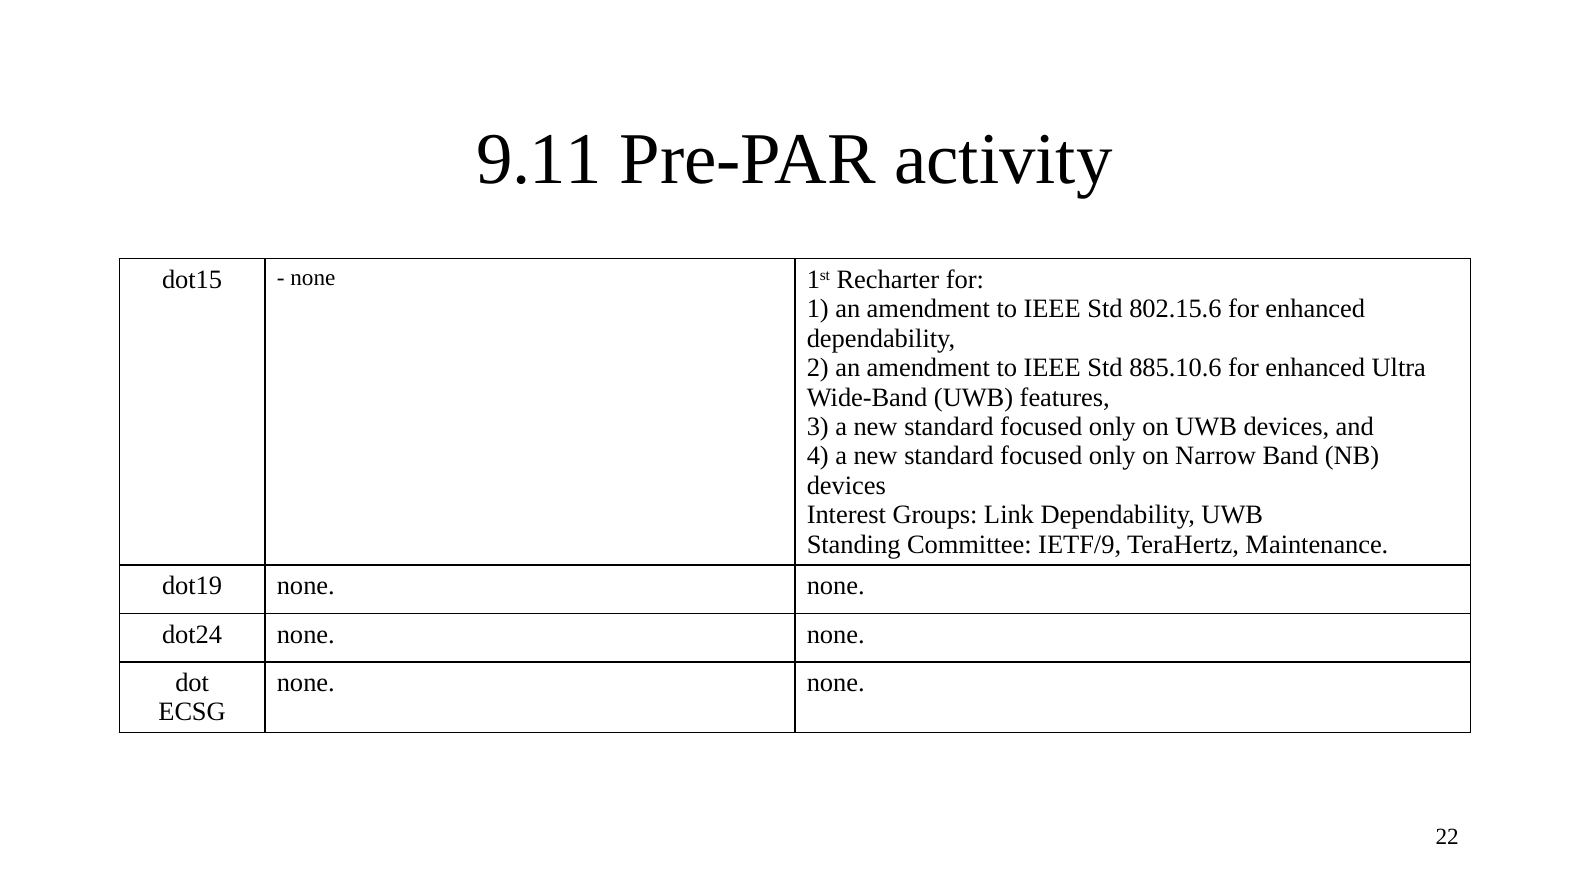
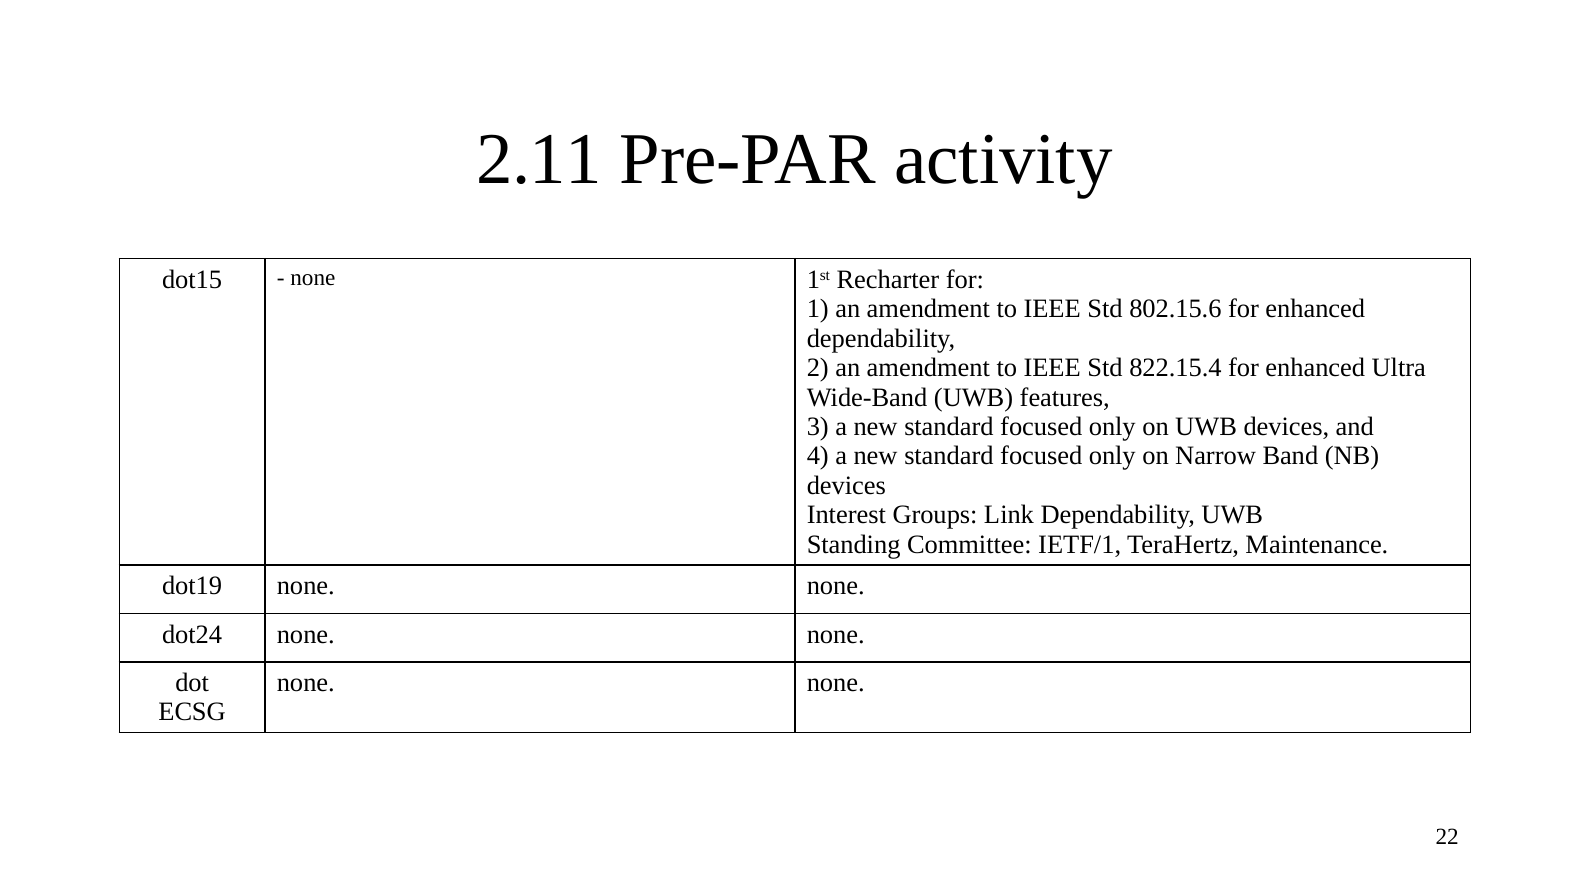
9.11: 9.11 -> 2.11 (539, 159)
885.10.6: 885.10.6 -> 822.15.4 (1175, 368)
IETF/9: IETF/9 -> IETF/1 (1080, 544)
